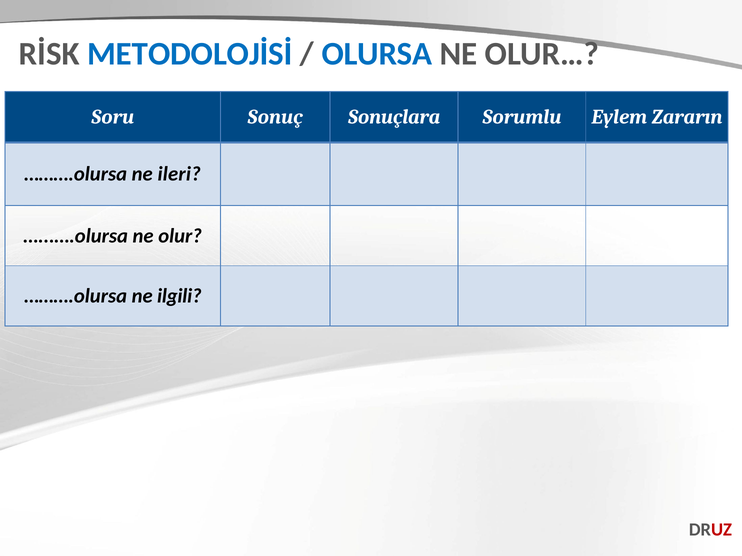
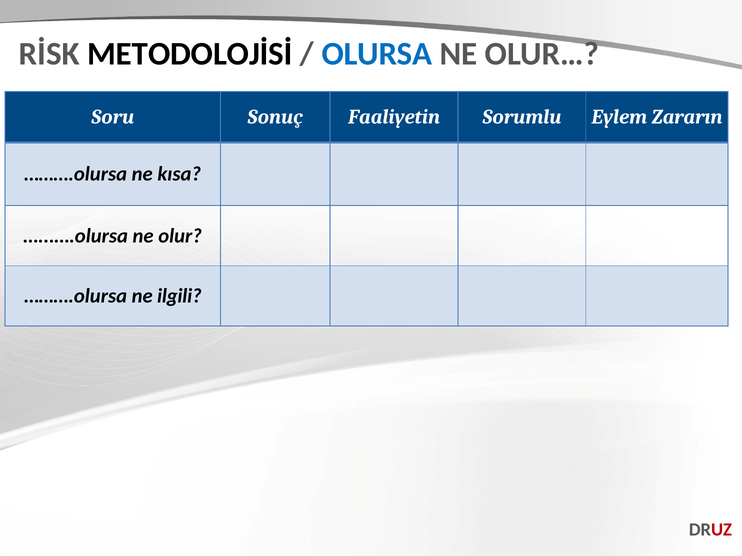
METODOLOJİSİ colour: blue -> black (190, 54)
Sonuçlara: Sonuçlara -> Faaliyetin (394, 117)
ileri: ileri -> kısa (179, 174)
